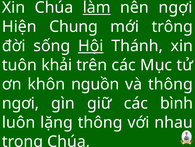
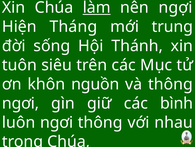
Chung: Chung -> Tháng (73, 27)
trông: trông -> trung (172, 27)
Hội underline: present -> none (91, 46)
khải: khải -> siêu (57, 65)
luôn lặng: lặng -> ngơi (57, 122)
